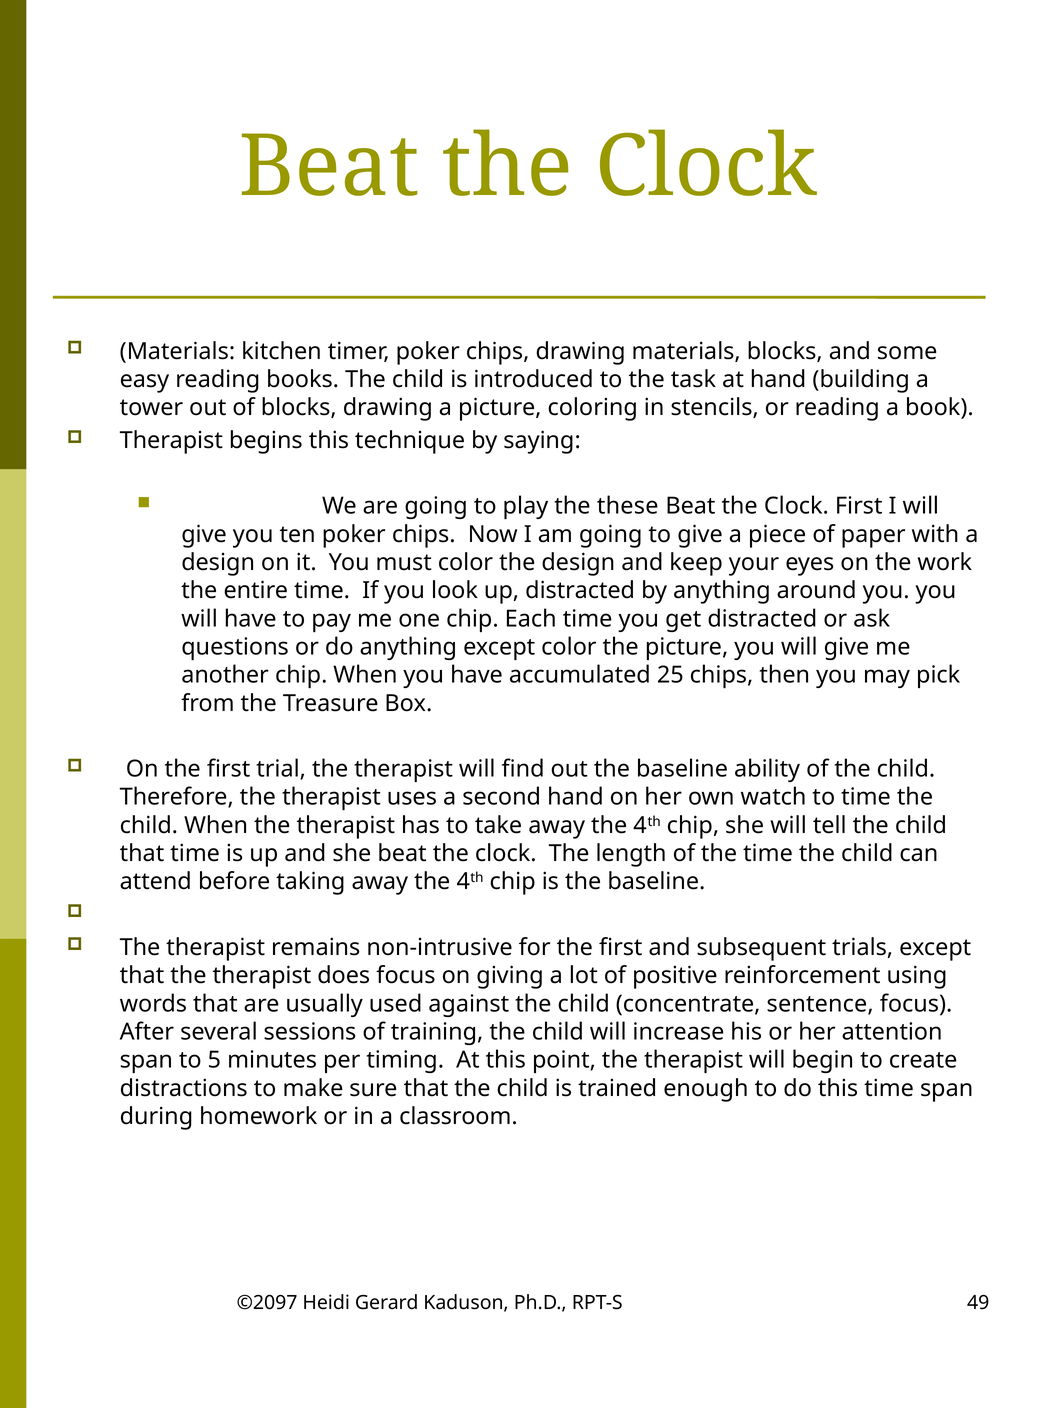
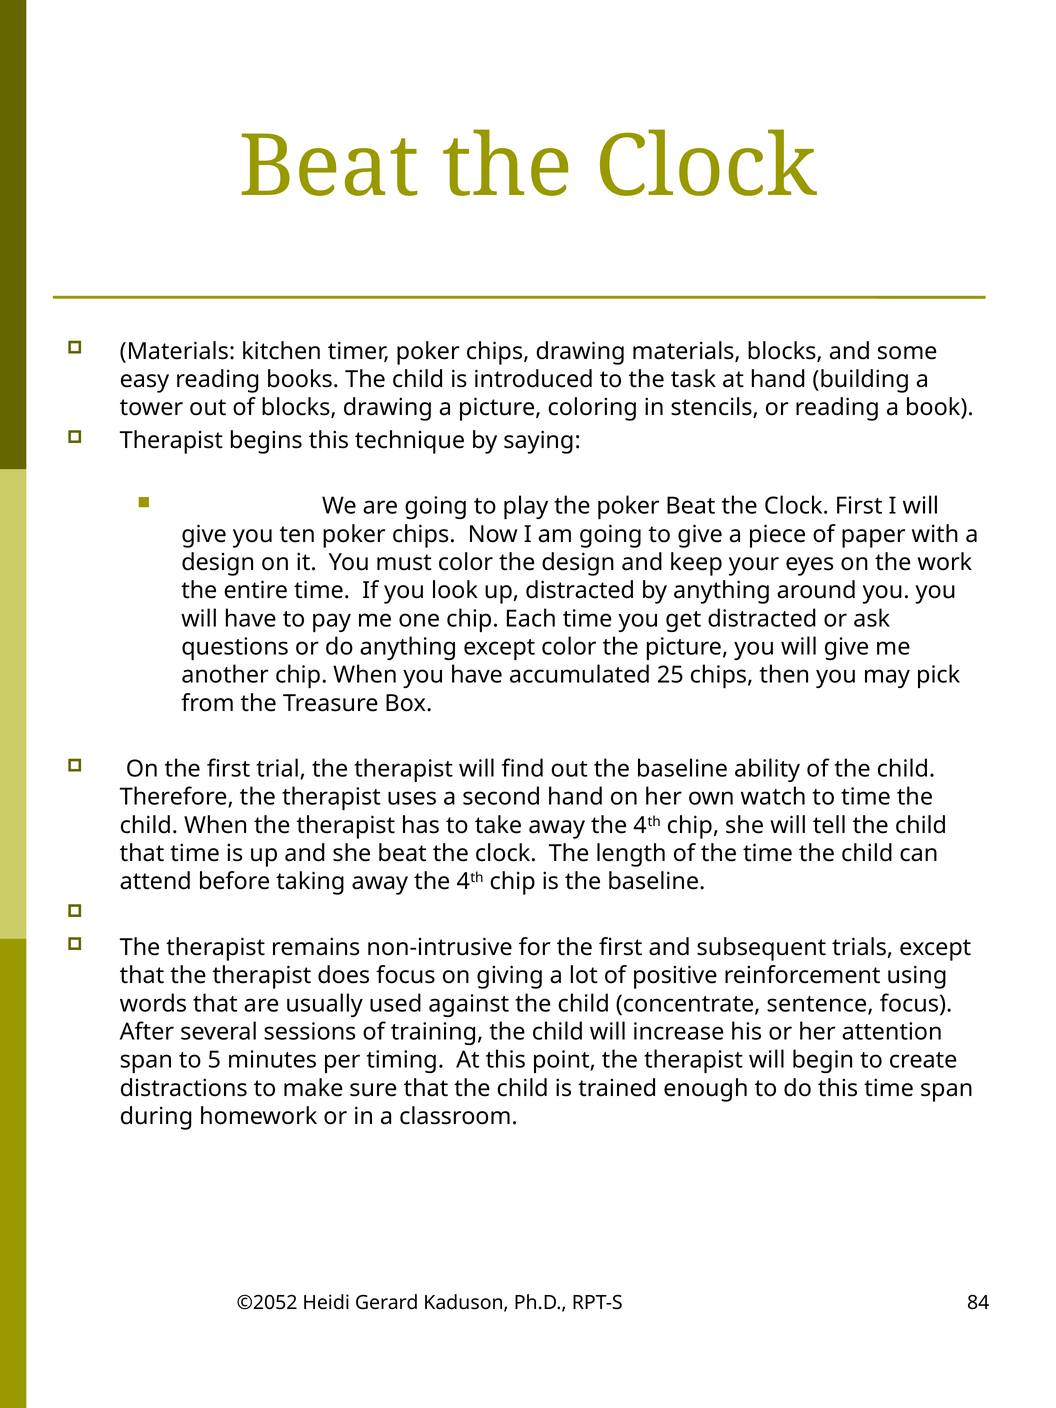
the these: these -> poker (628, 506)
©2097: ©2097 -> ©2052 (267, 1303)
49: 49 -> 84 (978, 1303)
